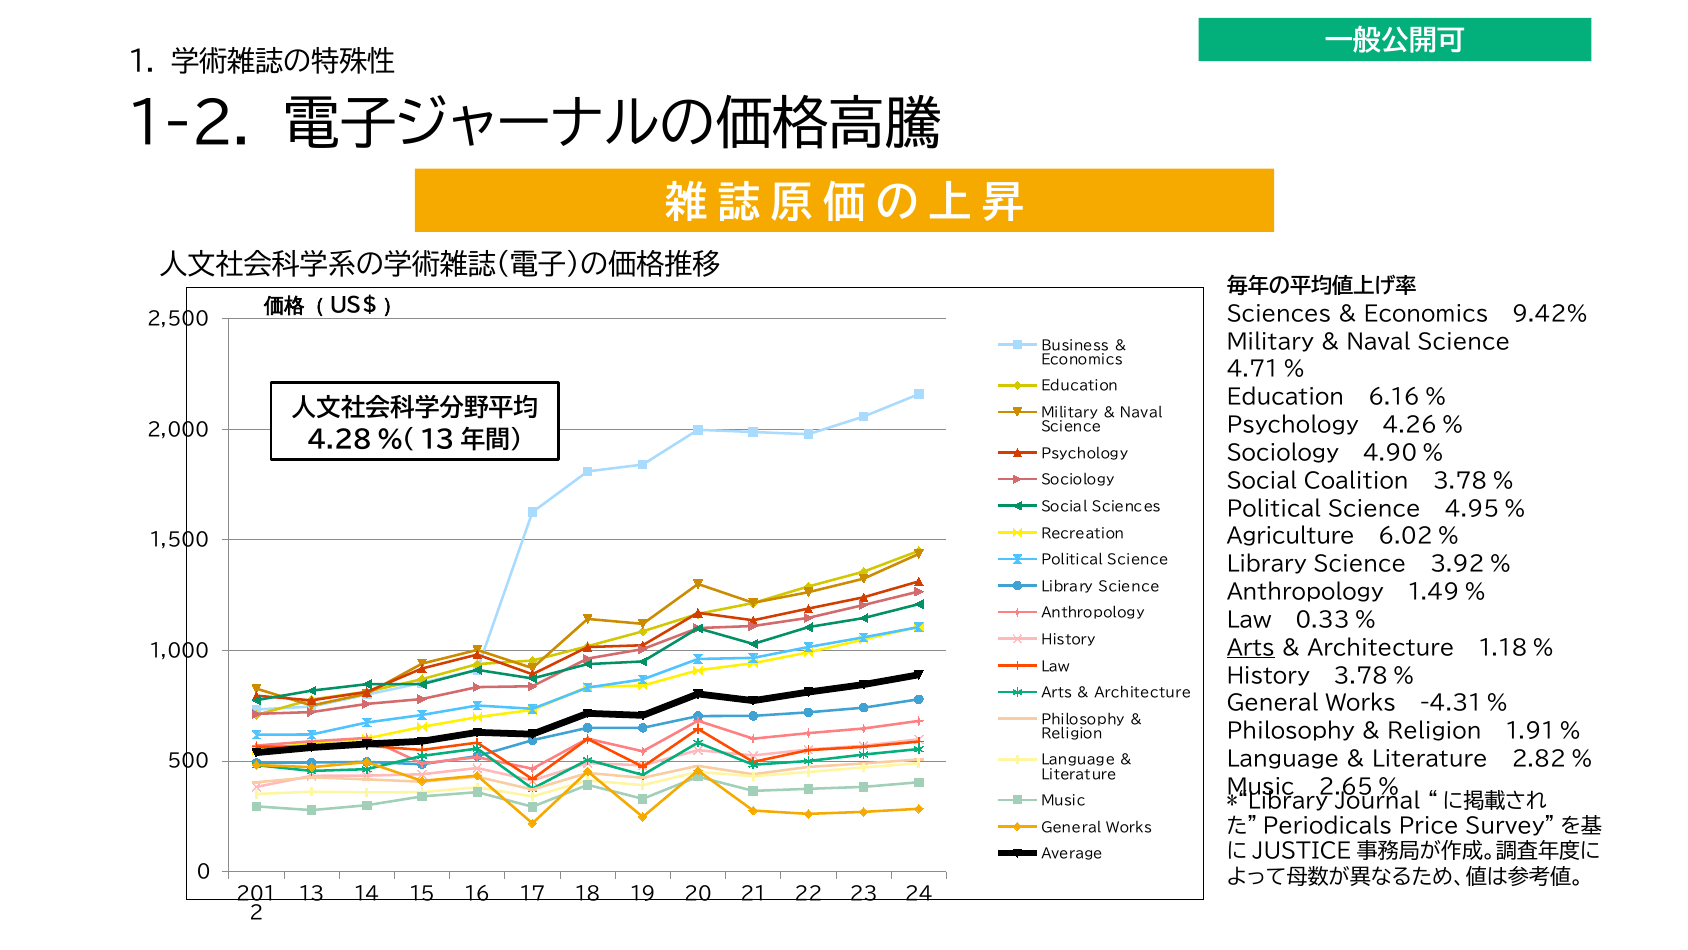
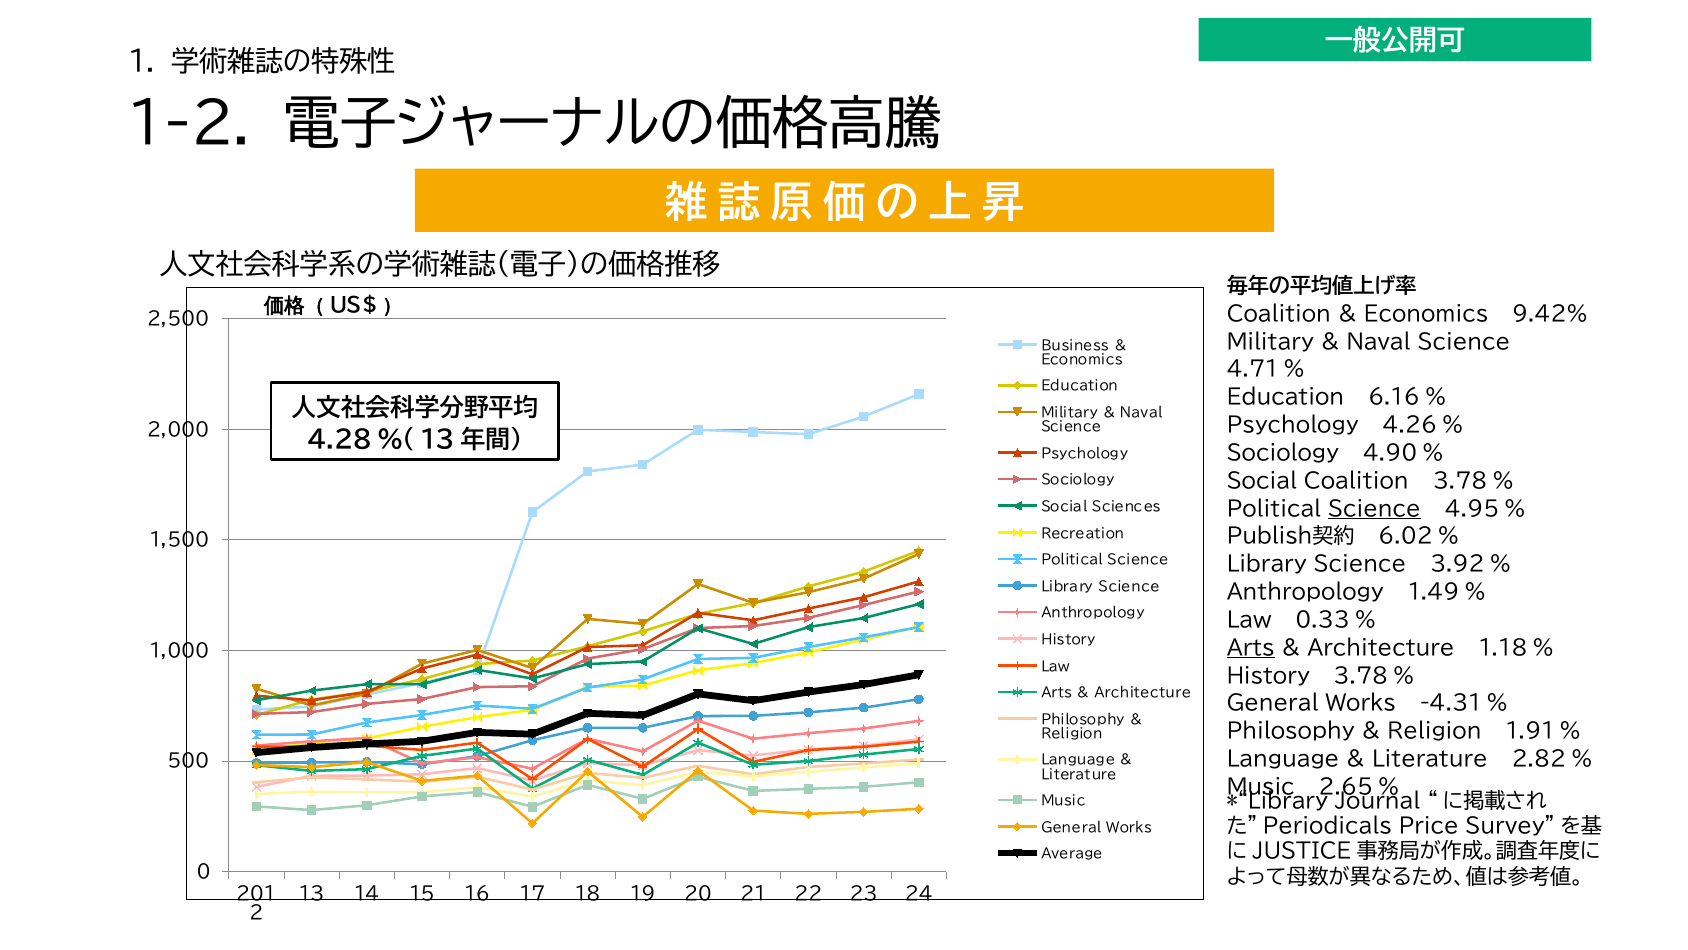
Sciences: Sciences -> Coalition (1279, 314)
Science underline: none -> present (1374, 509)
Agriculture: Agriculture -> Publish契約 (1291, 537)
